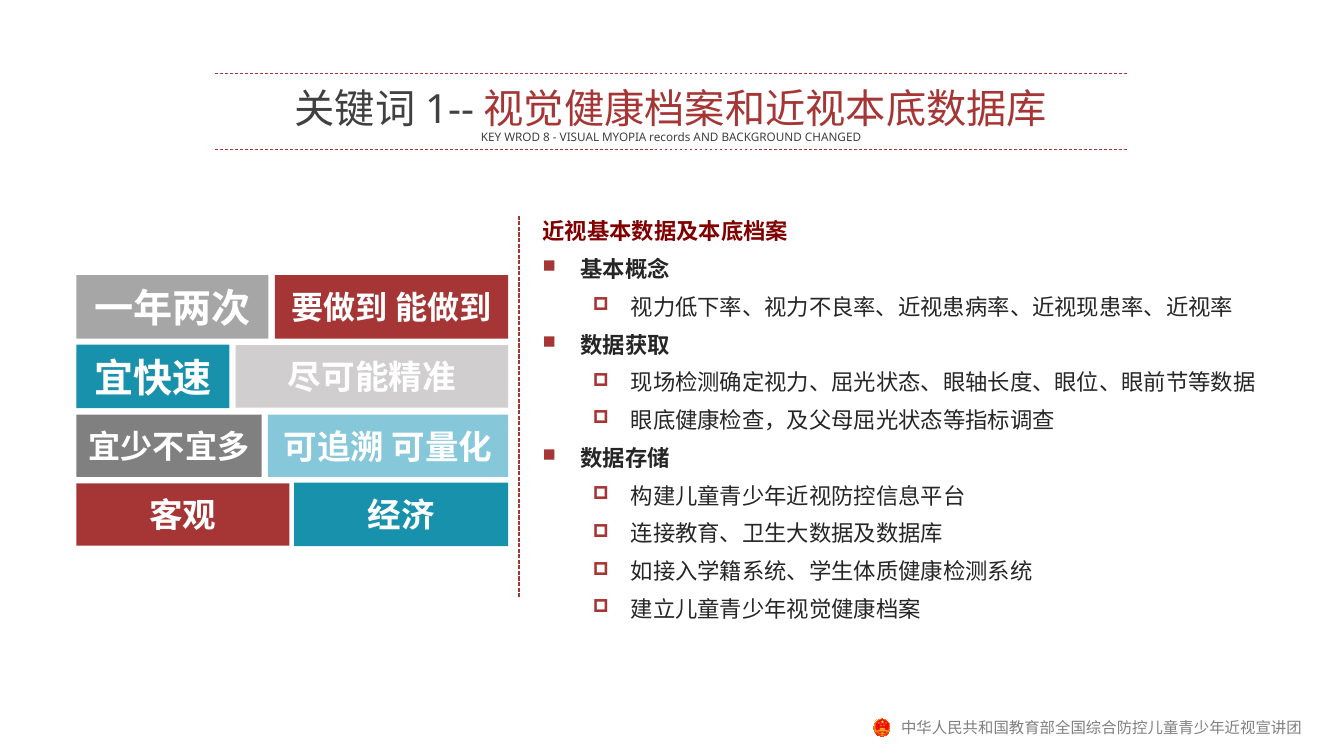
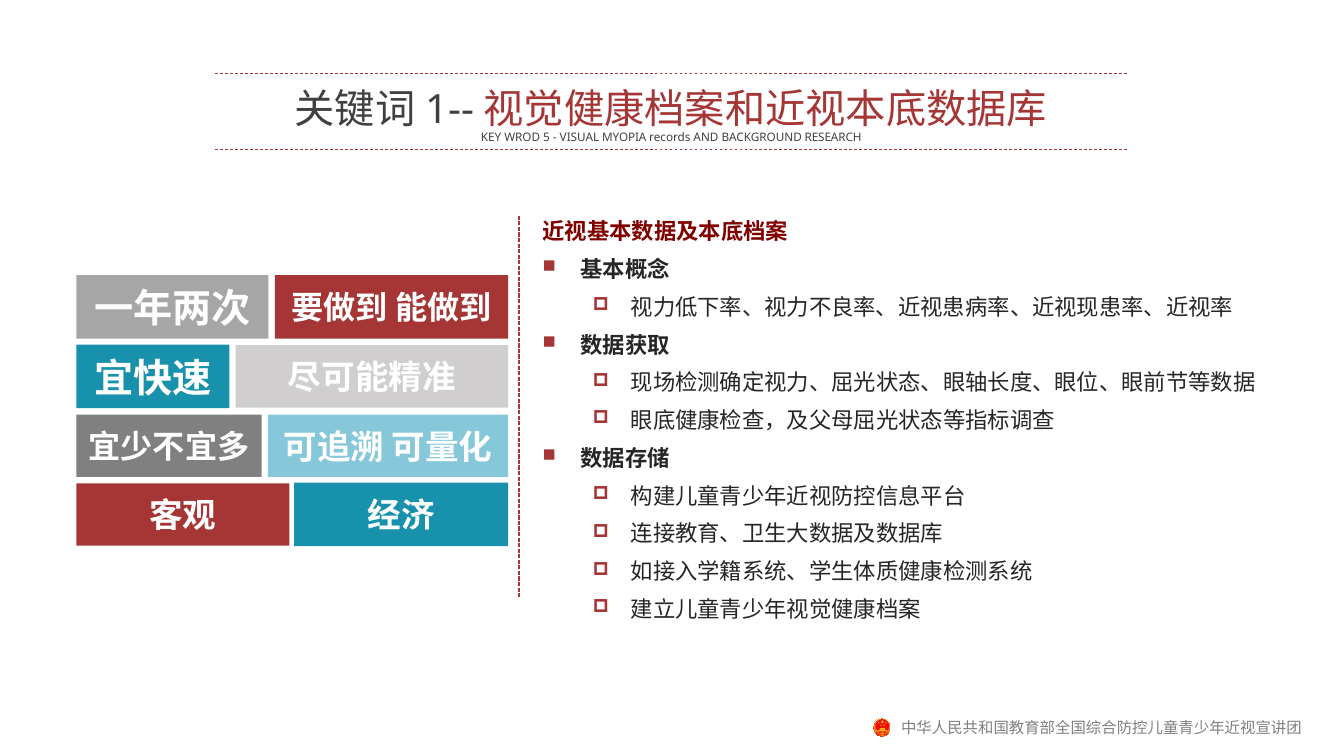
8: 8 -> 5 (547, 138)
CHANGED: CHANGED -> RESEARCH (833, 138)
